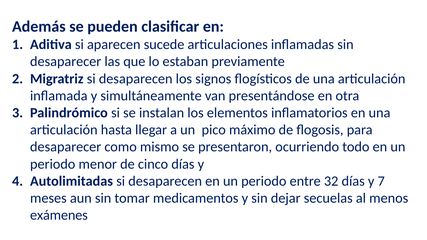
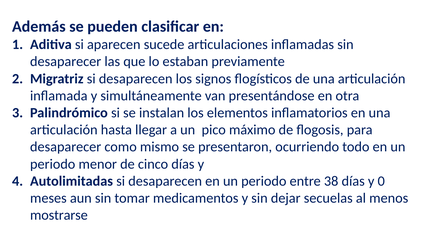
32: 32 -> 38 (331, 181)
7: 7 -> 0 (381, 181)
exámenes: exámenes -> mostrarse (59, 215)
